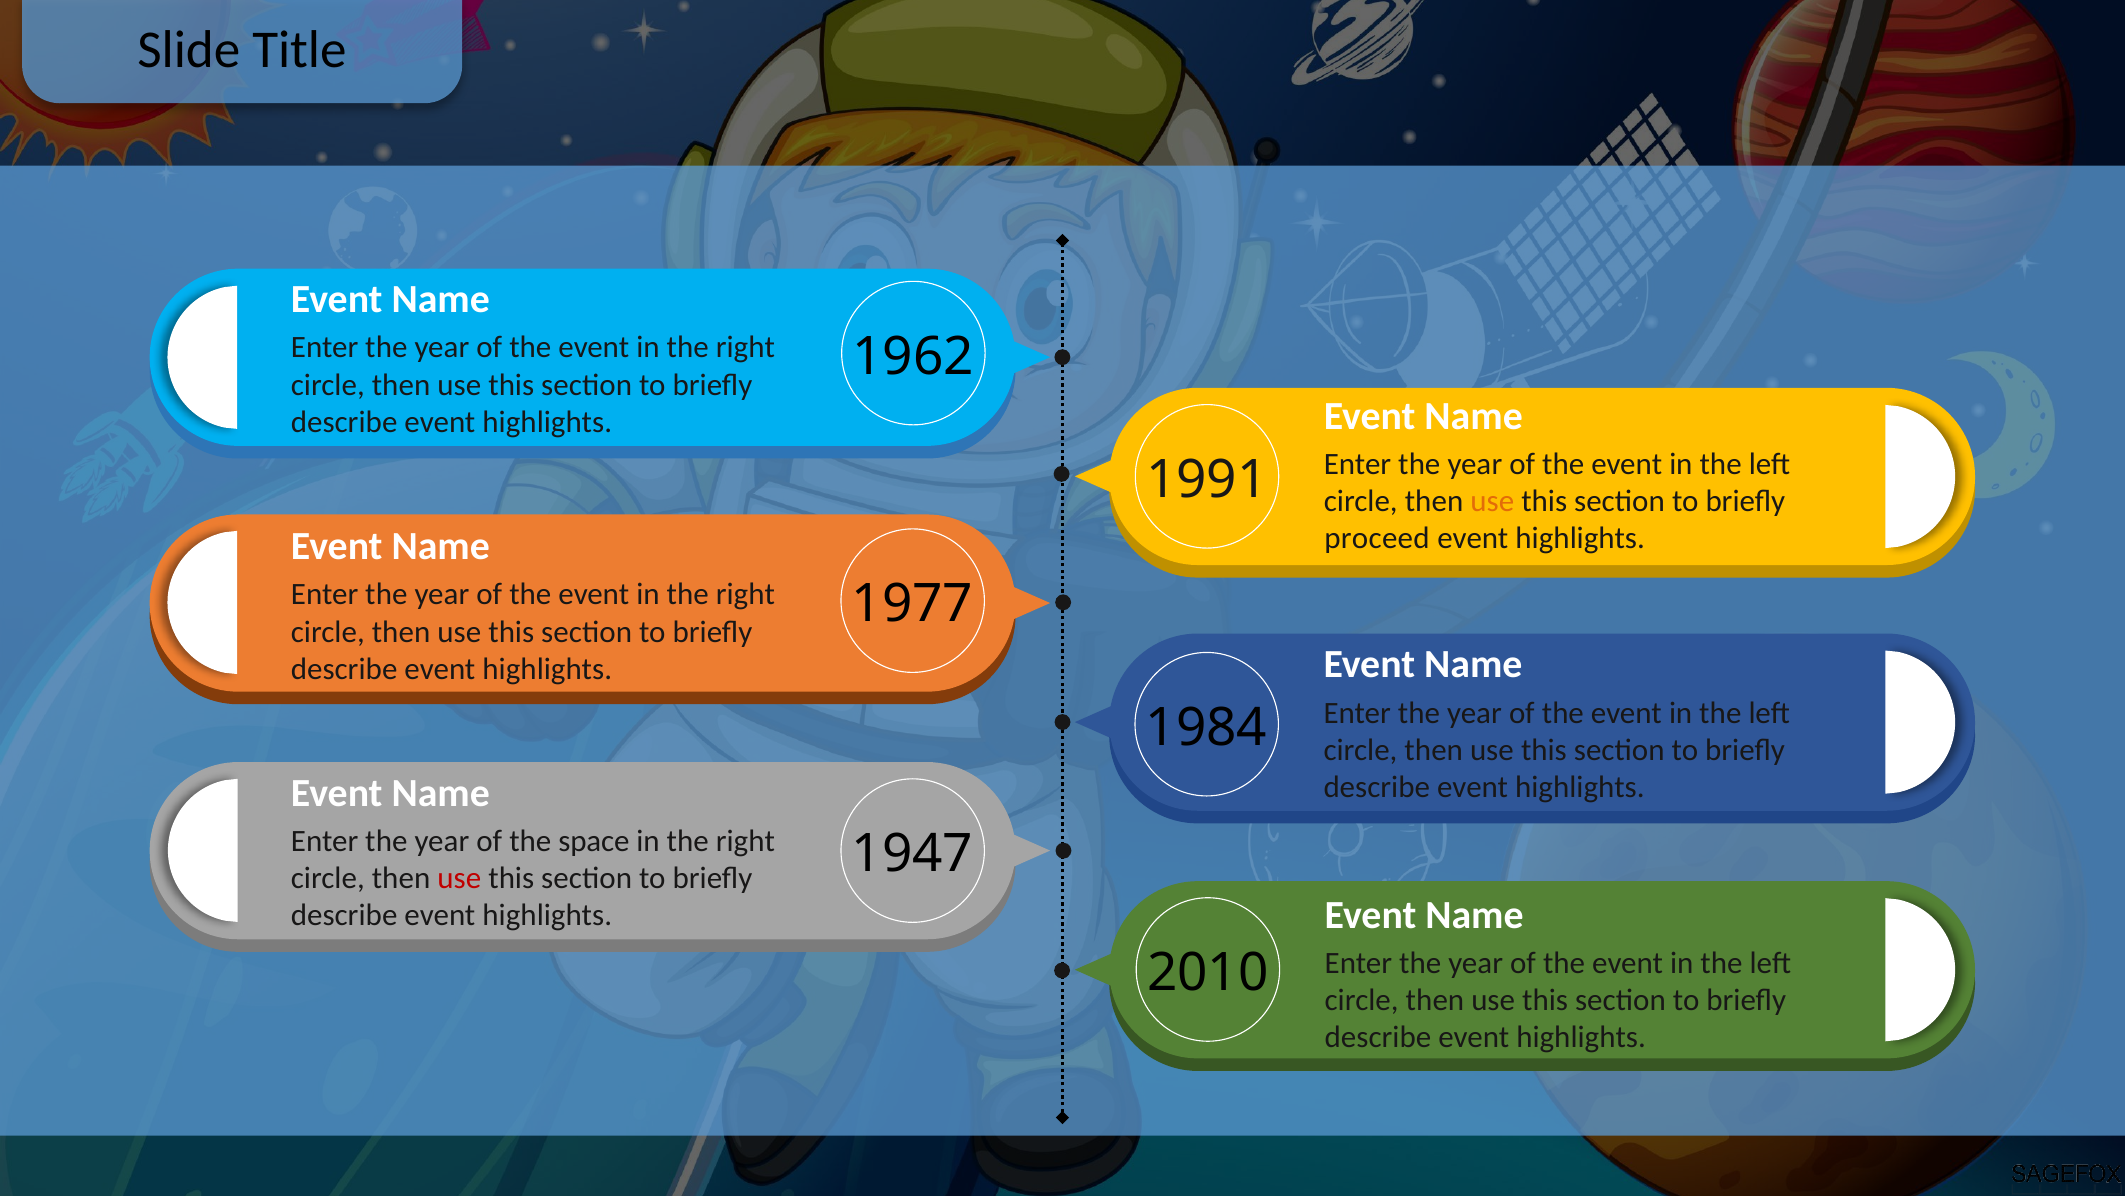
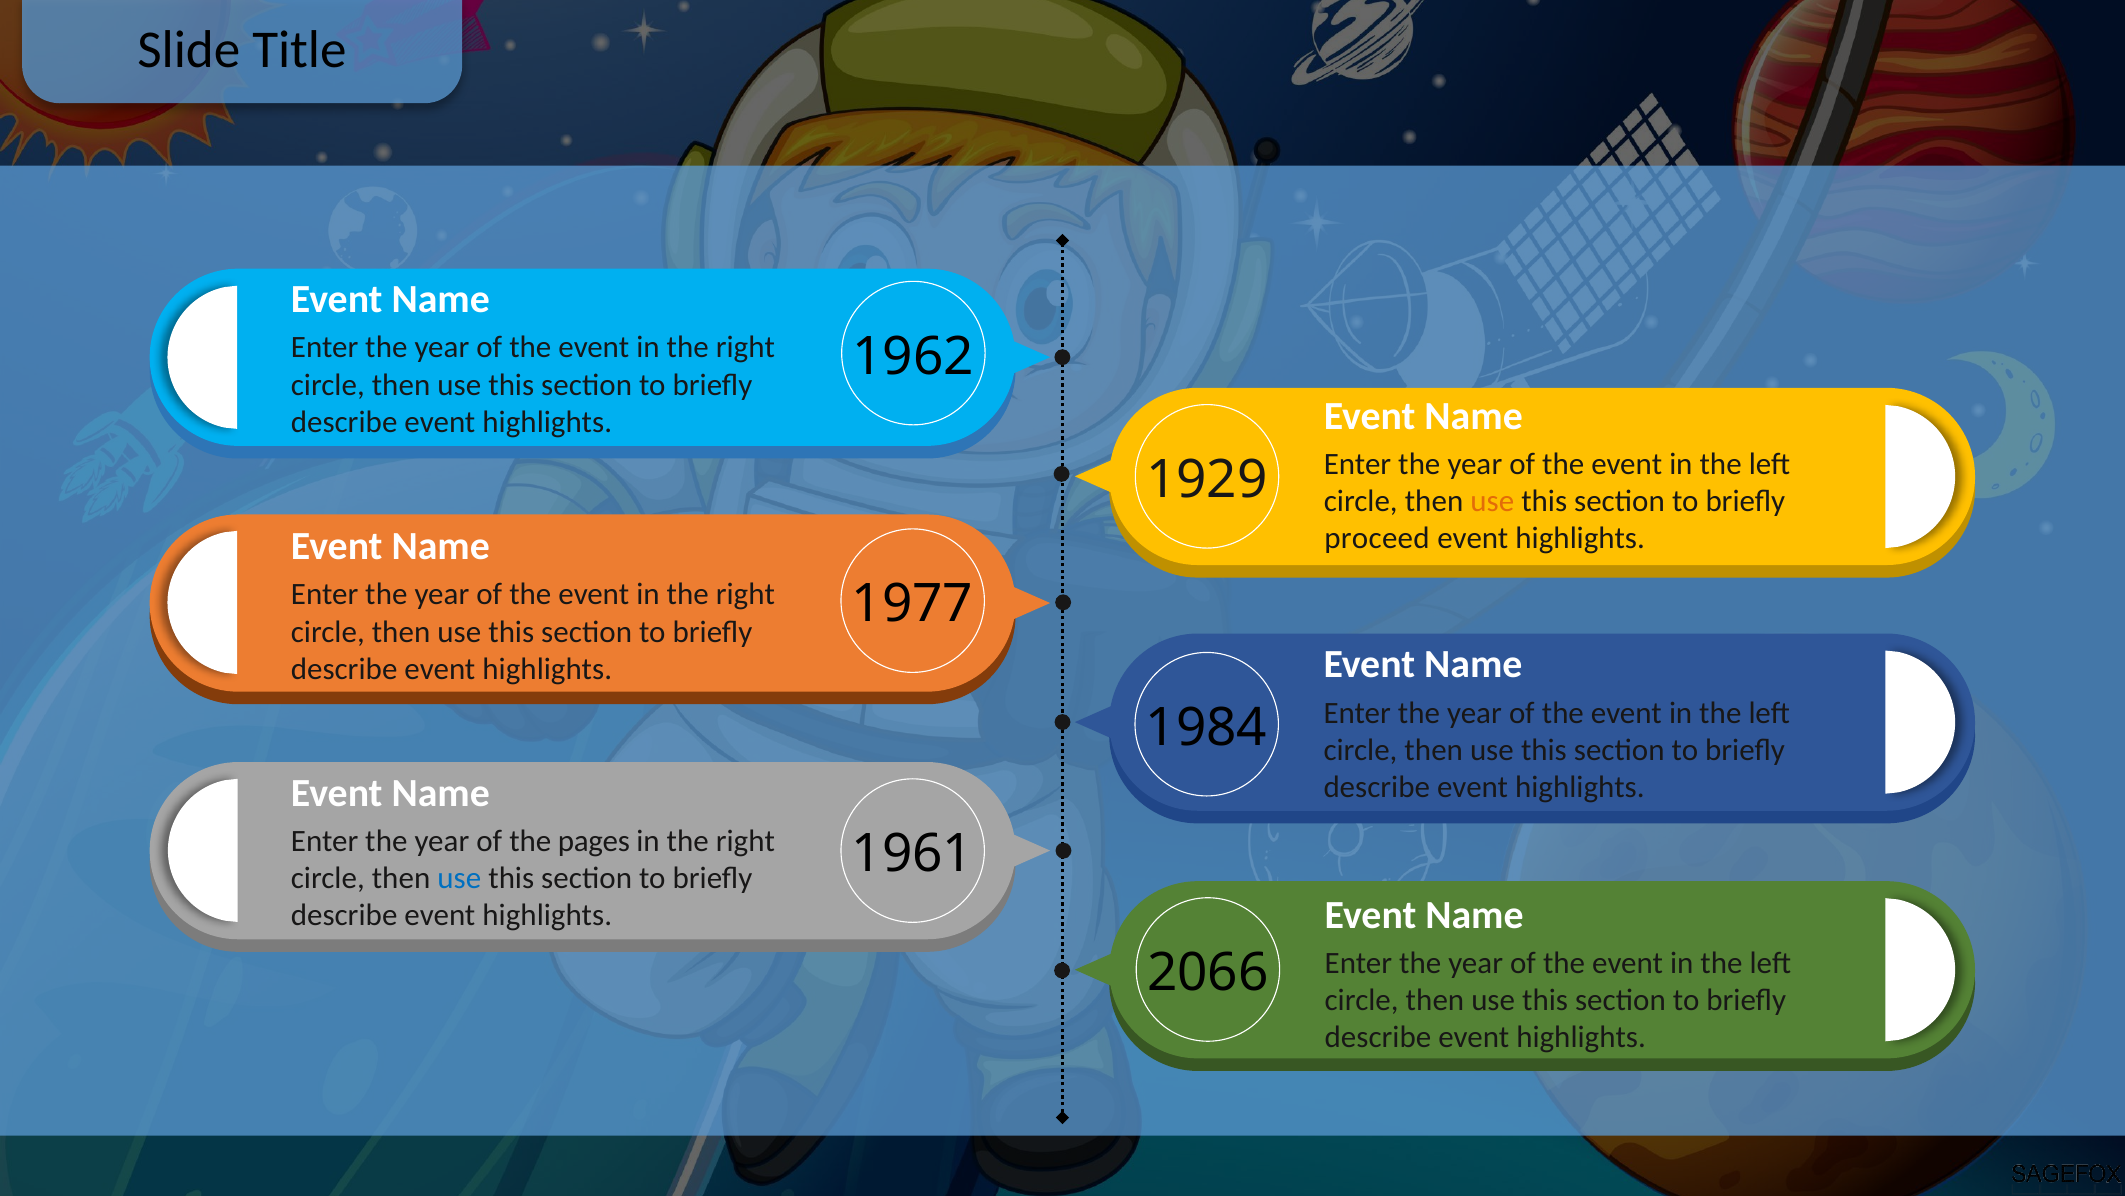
1991: 1991 -> 1929 (1207, 480)
space: space -> pages (594, 841)
1947: 1947 -> 1961 (913, 854)
use colour: red -> blue (459, 878)
2010: 2010 -> 2066 (1208, 973)
